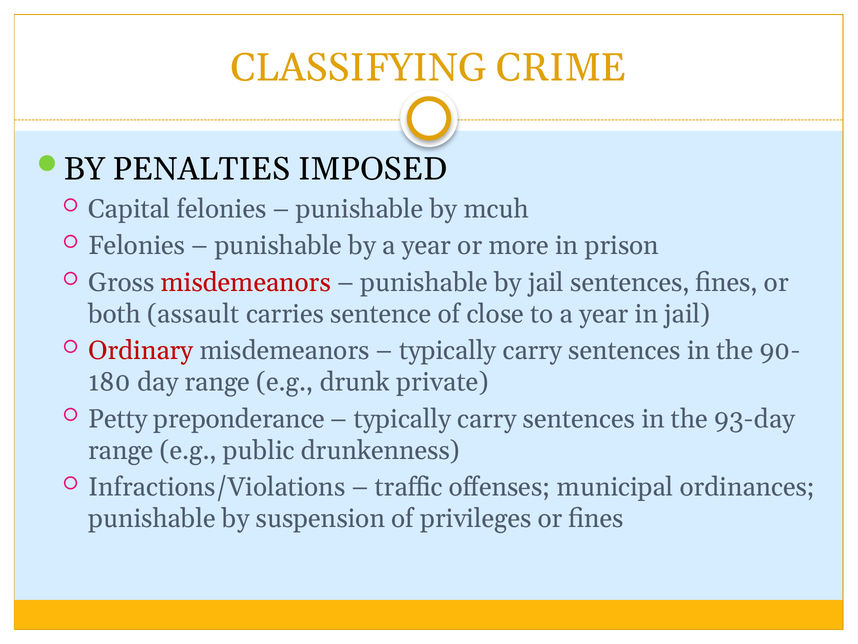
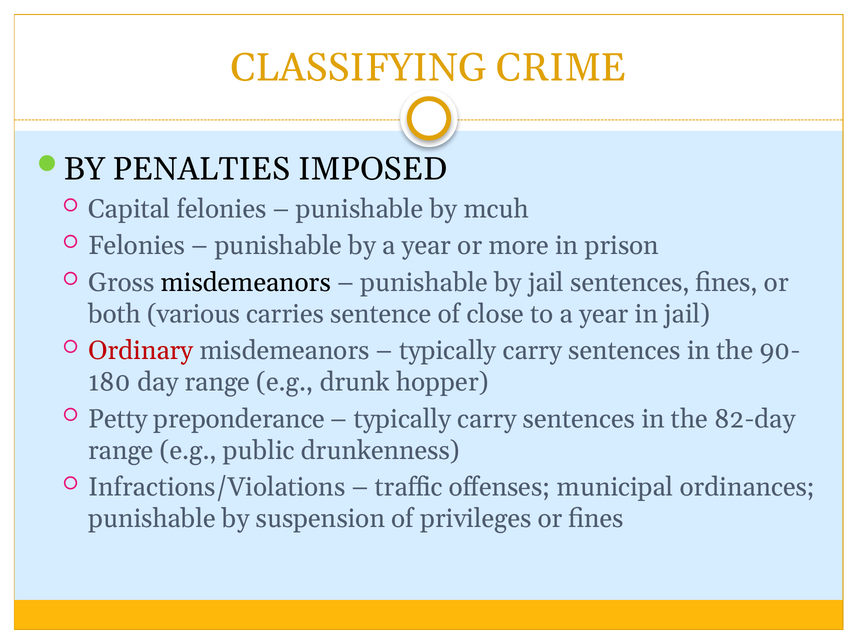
misdemeanors colour: red -> black (246, 282)
assault: assault -> various (194, 314)
private: private -> hopper (442, 382)
93-day: 93-day -> 82-day (755, 419)
